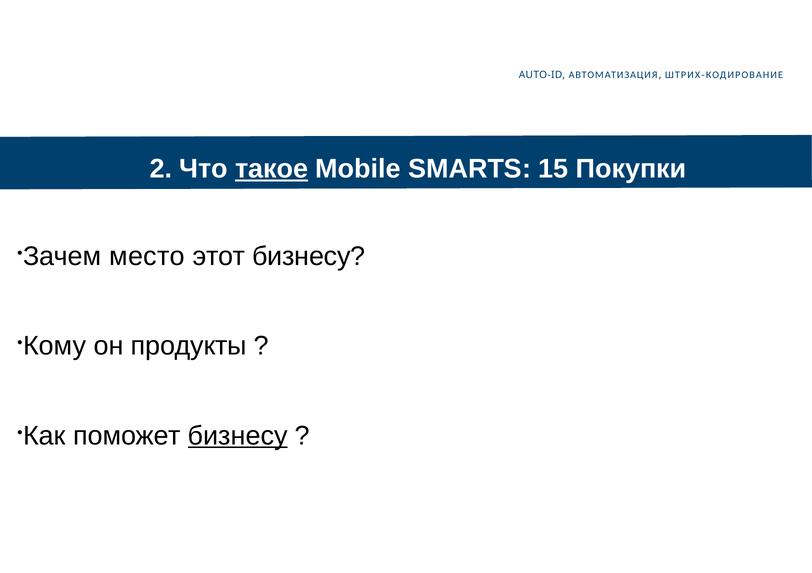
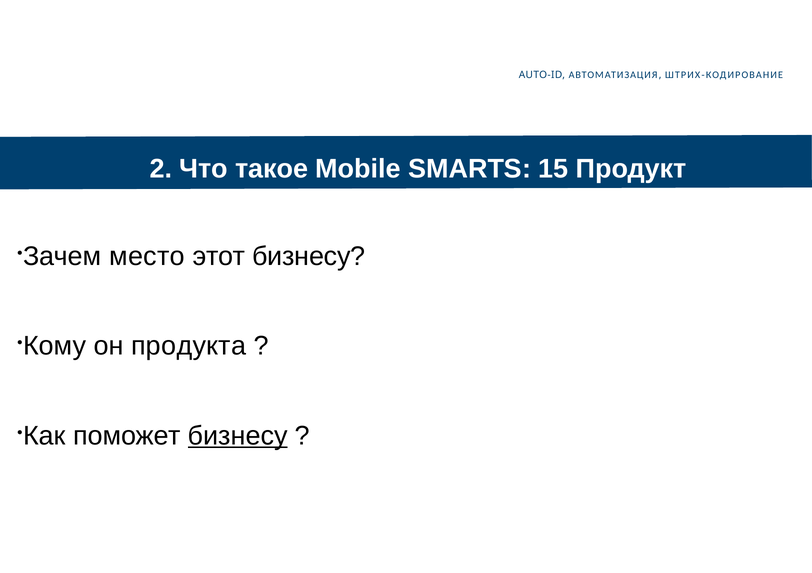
такое underline: present -> none (272, 169)
Покупки: Покупки -> Продукт (631, 169)
продукты: продукты -> продукта (189, 346)
